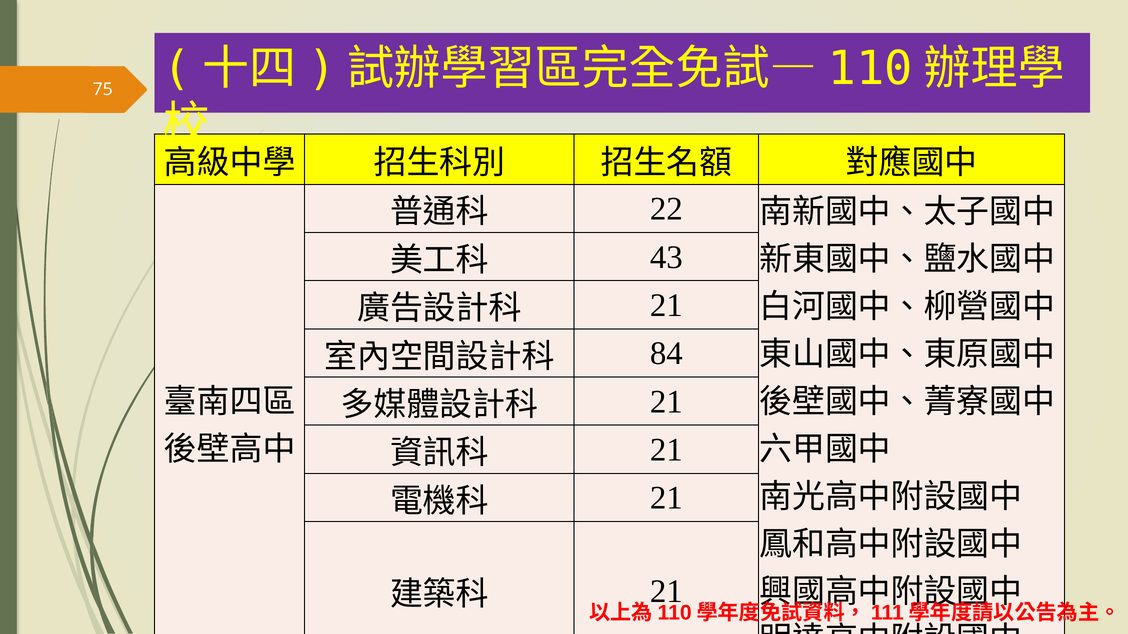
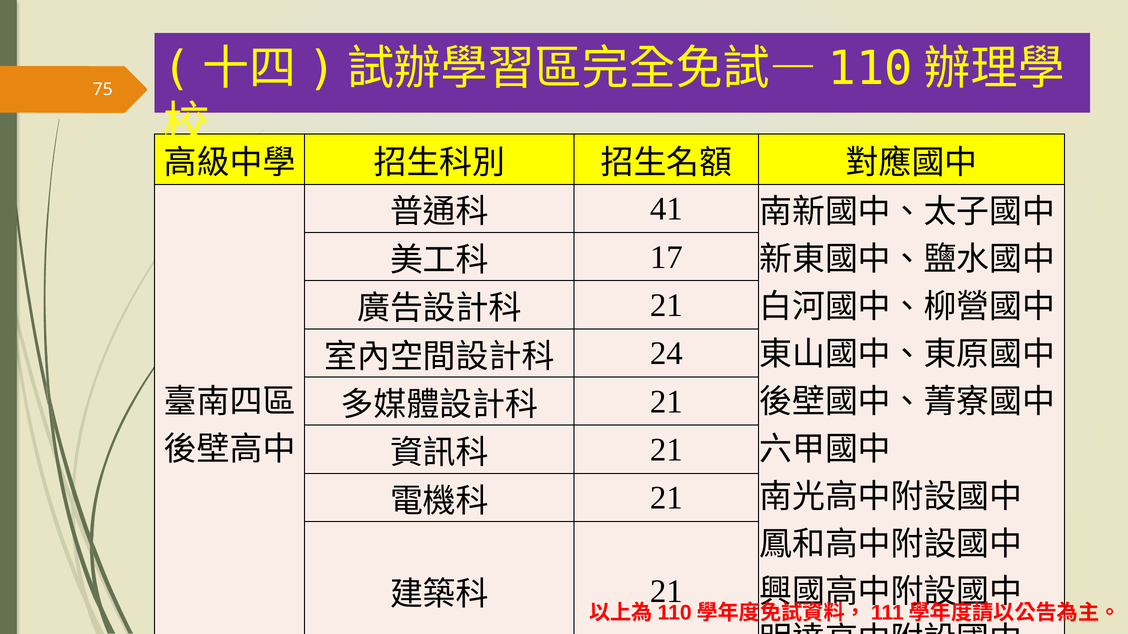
22: 22 -> 41 (666, 209)
43: 43 -> 17 (666, 257)
84: 84 -> 24 (666, 354)
